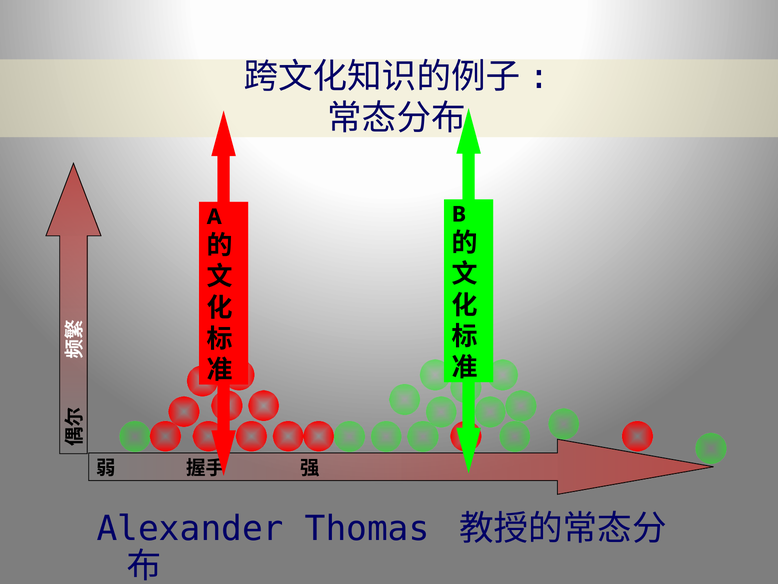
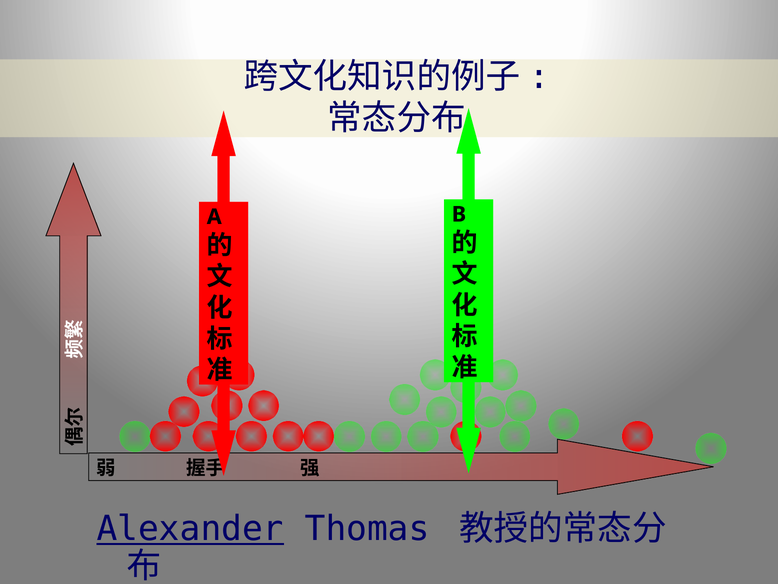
Alexander underline: none -> present (190, 529)
